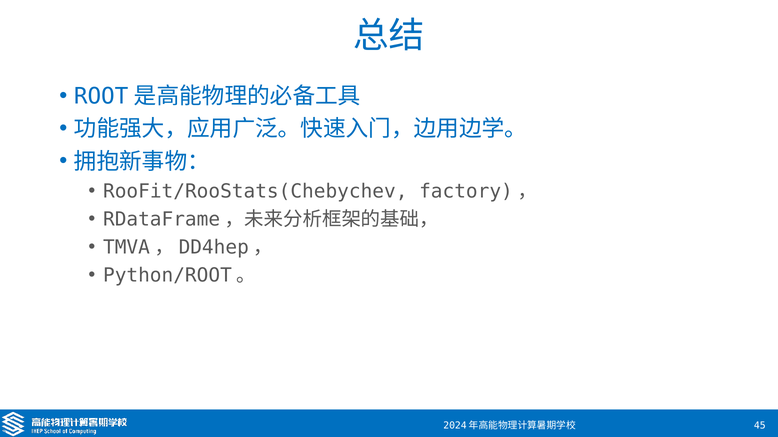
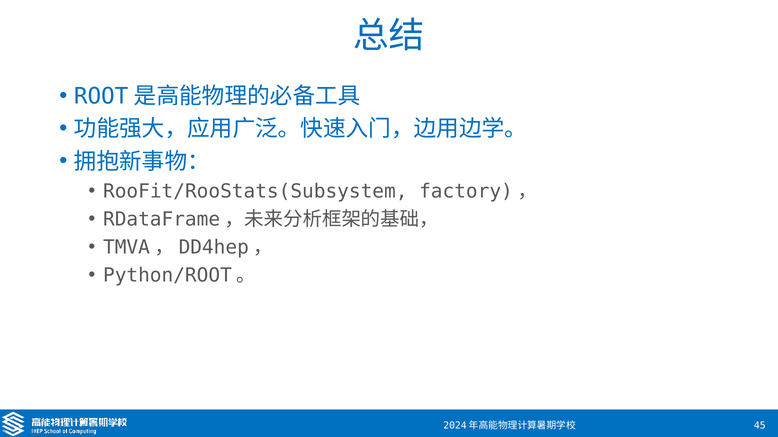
RooFit/RooStats(Chebychev: RooFit/RooStats(Chebychev -> RooFit/RooStats(Subsystem (255, 192)
